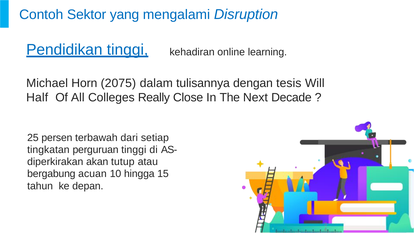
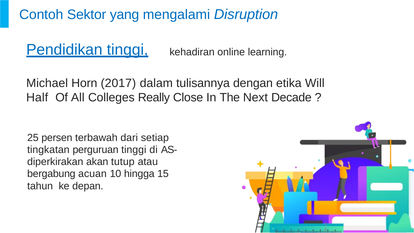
2075: 2075 -> 2017 (118, 83)
tesis: tesis -> etika (289, 83)
